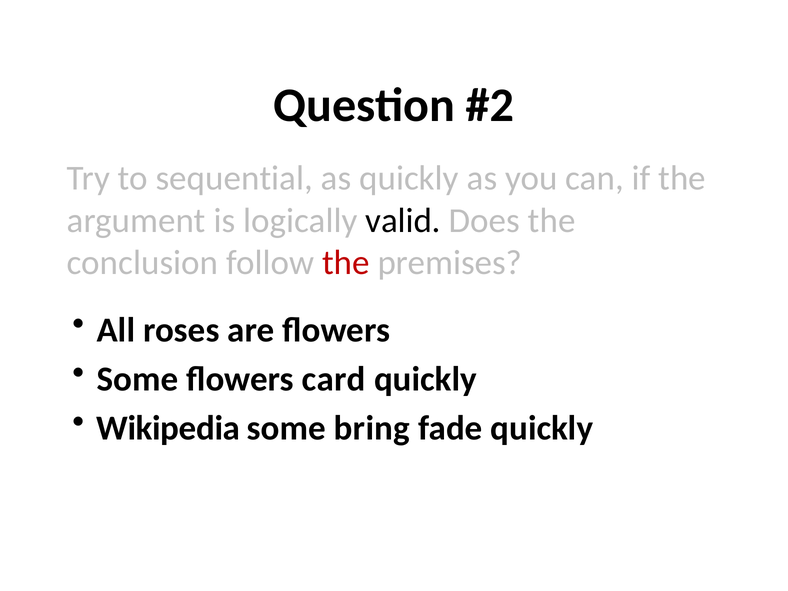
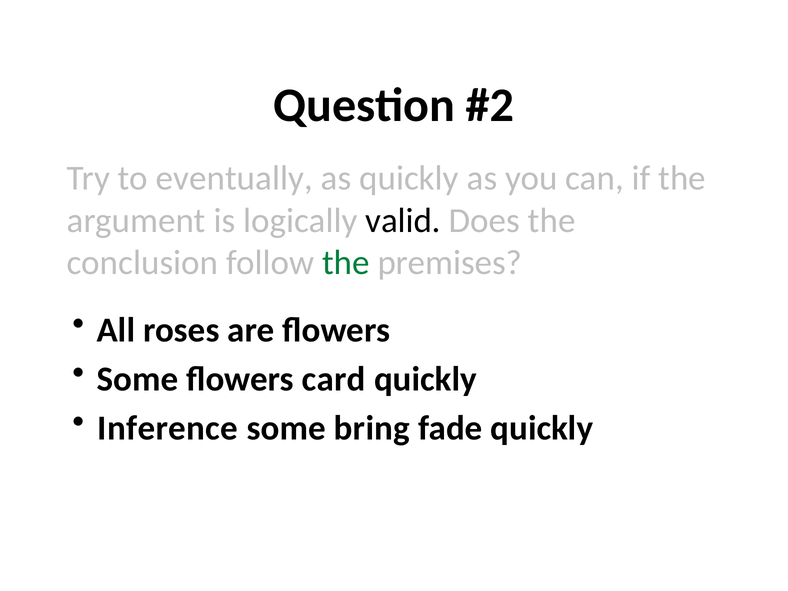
sequential: sequential -> eventually (234, 178)
the colour: red -> green (346, 263)
Wikipedia: Wikipedia -> Inference (168, 428)
